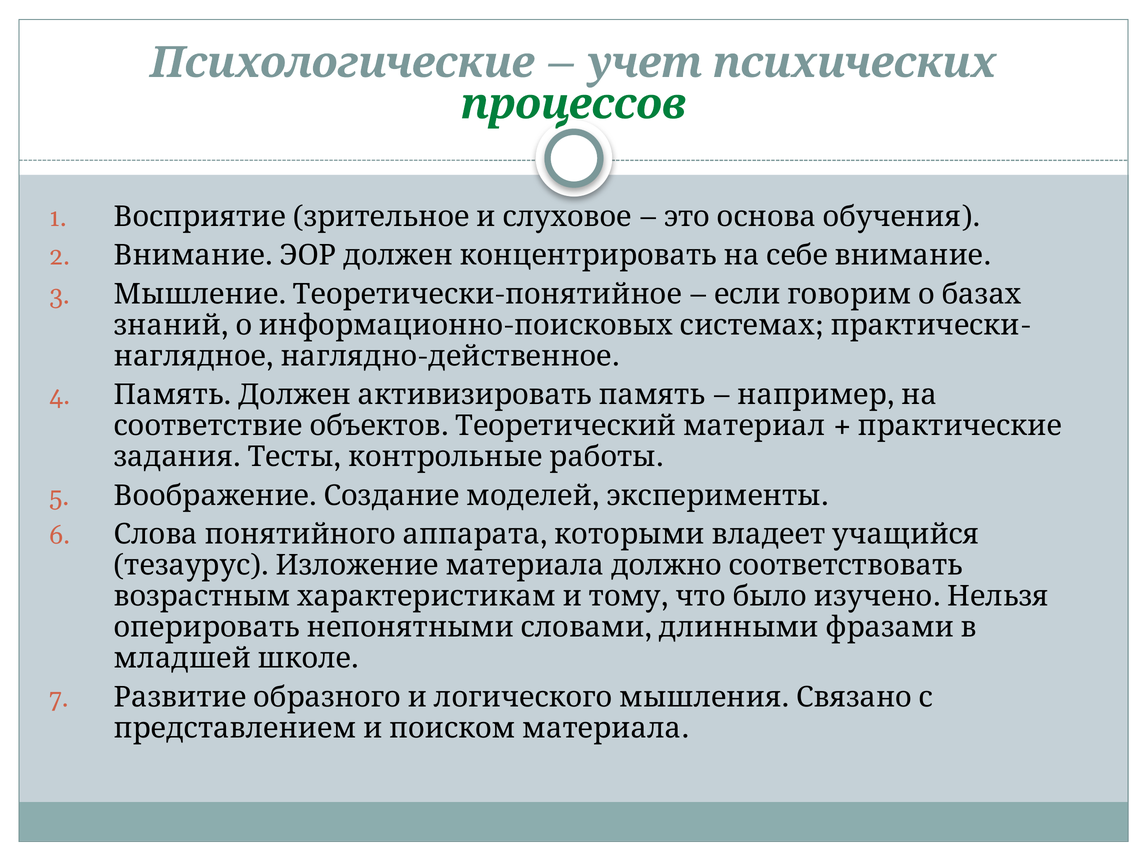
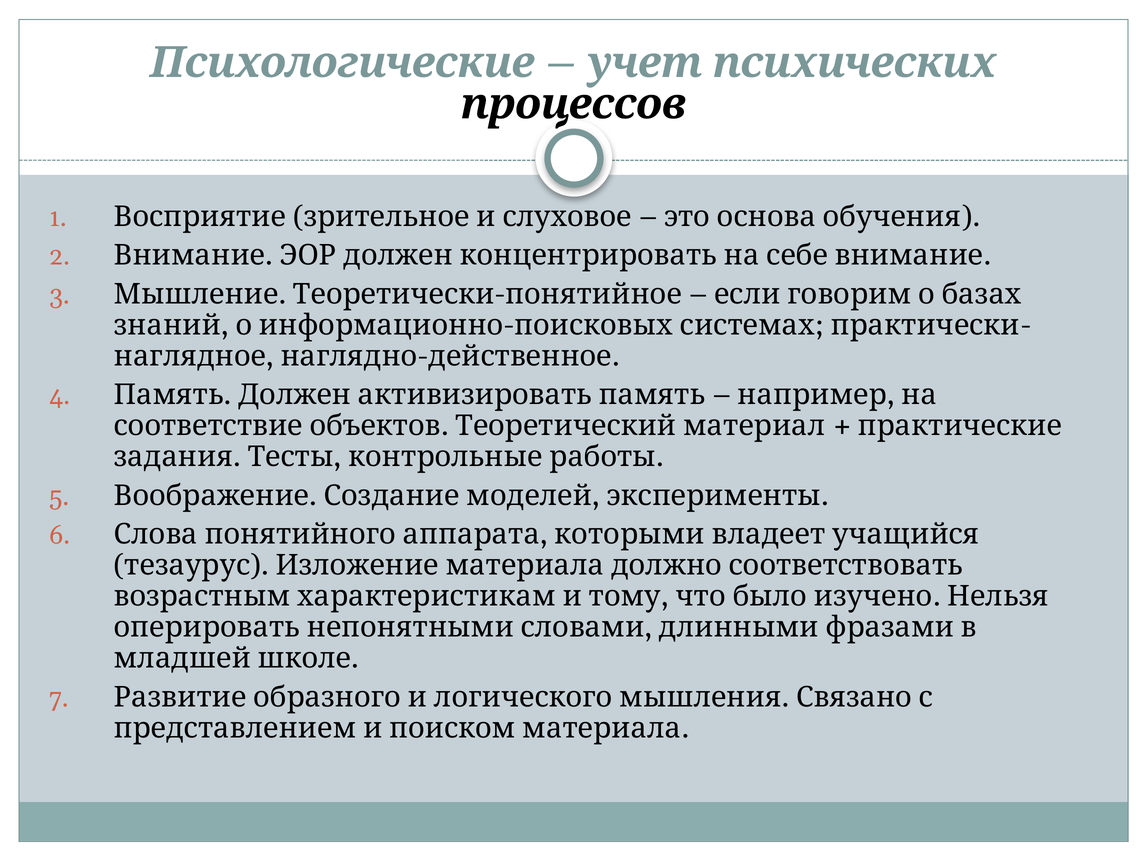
процессов colour: green -> black (574, 104)
